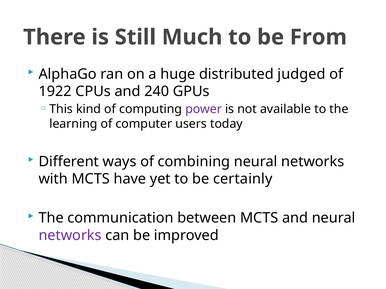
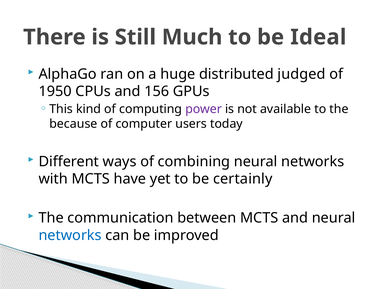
From: From -> Ideal (318, 37)
1922: 1922 -> 1950 (55, 92)
240: 240 -> 156 (157, 92)
learning: learning -> because (73, 124)
networks colour: purple -> blue (70, 236)
